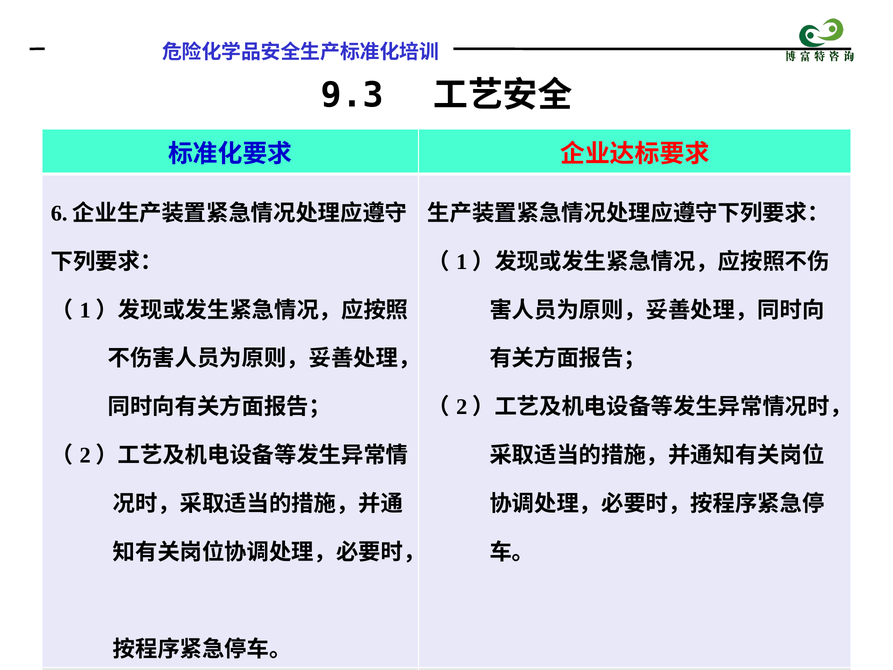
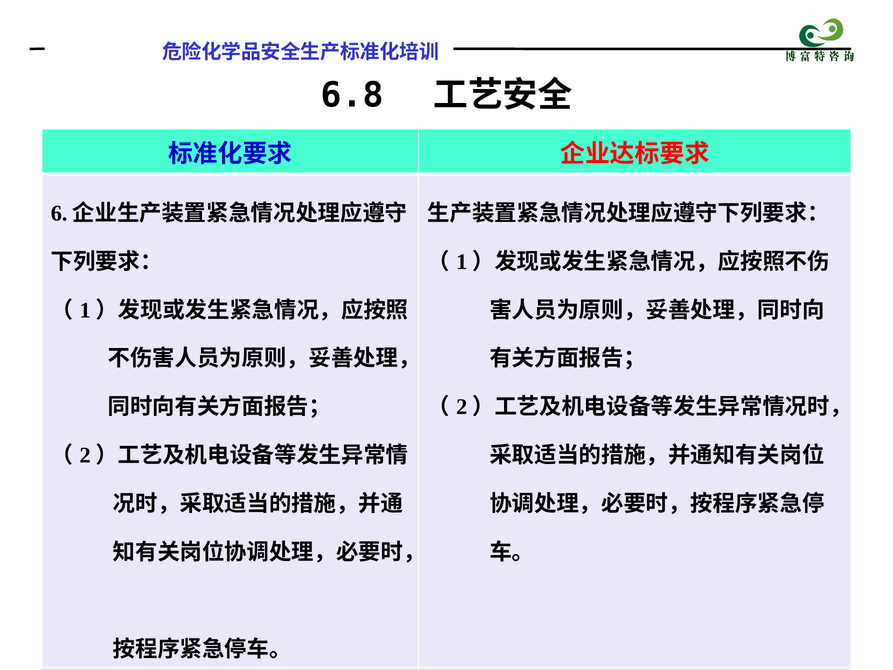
9.3: 9.3 -> 6.8 (352, 95)
